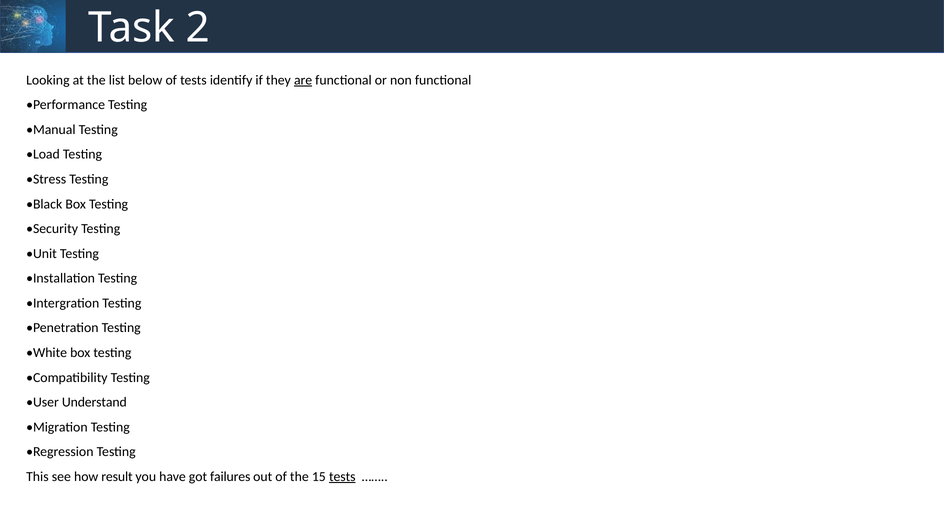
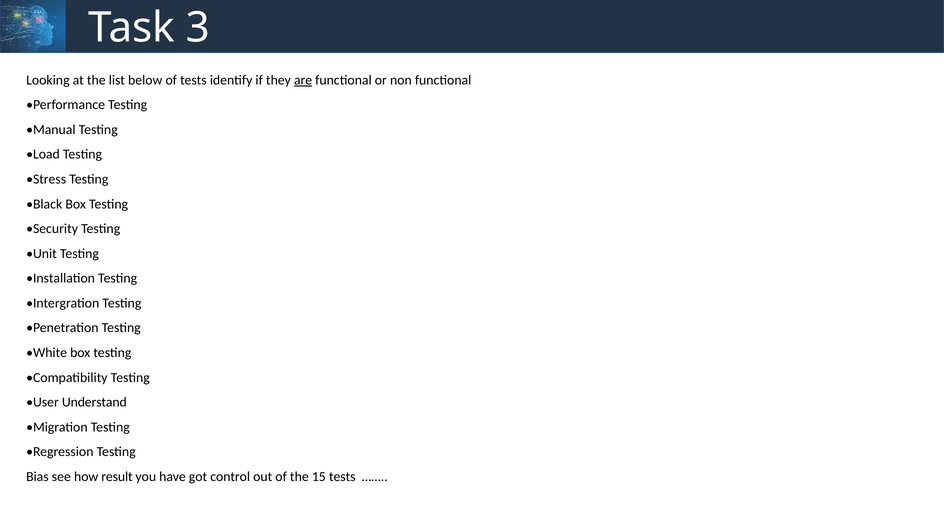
2: 2 -> 3 (198, 28)
This: This -> Bias (37, 477)
failures: failures -> control (230, 477)
tests underline: present -> none (342, 477)
